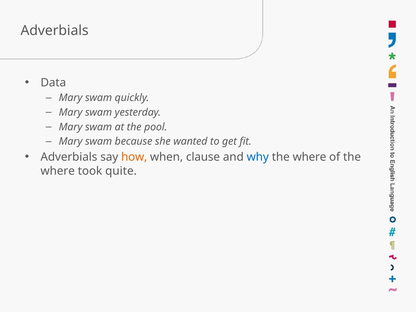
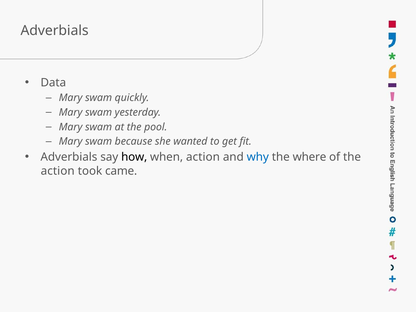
how colour: orange -> black (134, 157)
when clause: clause -> action (203, 157)
where: where -> action (58, 171)
quite: quite -> came (121, 171)
